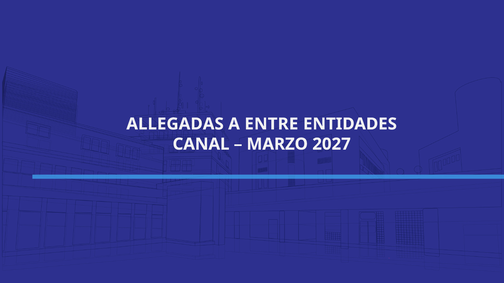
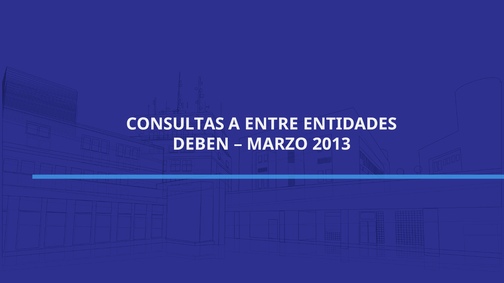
ALLEGADAS: ALLEGADAS -> CONSULTAS (175, 124)
CANAL: CANAL -> DEBEN (201, 144)
2027: 2027 -> 2013 (332, 144)
